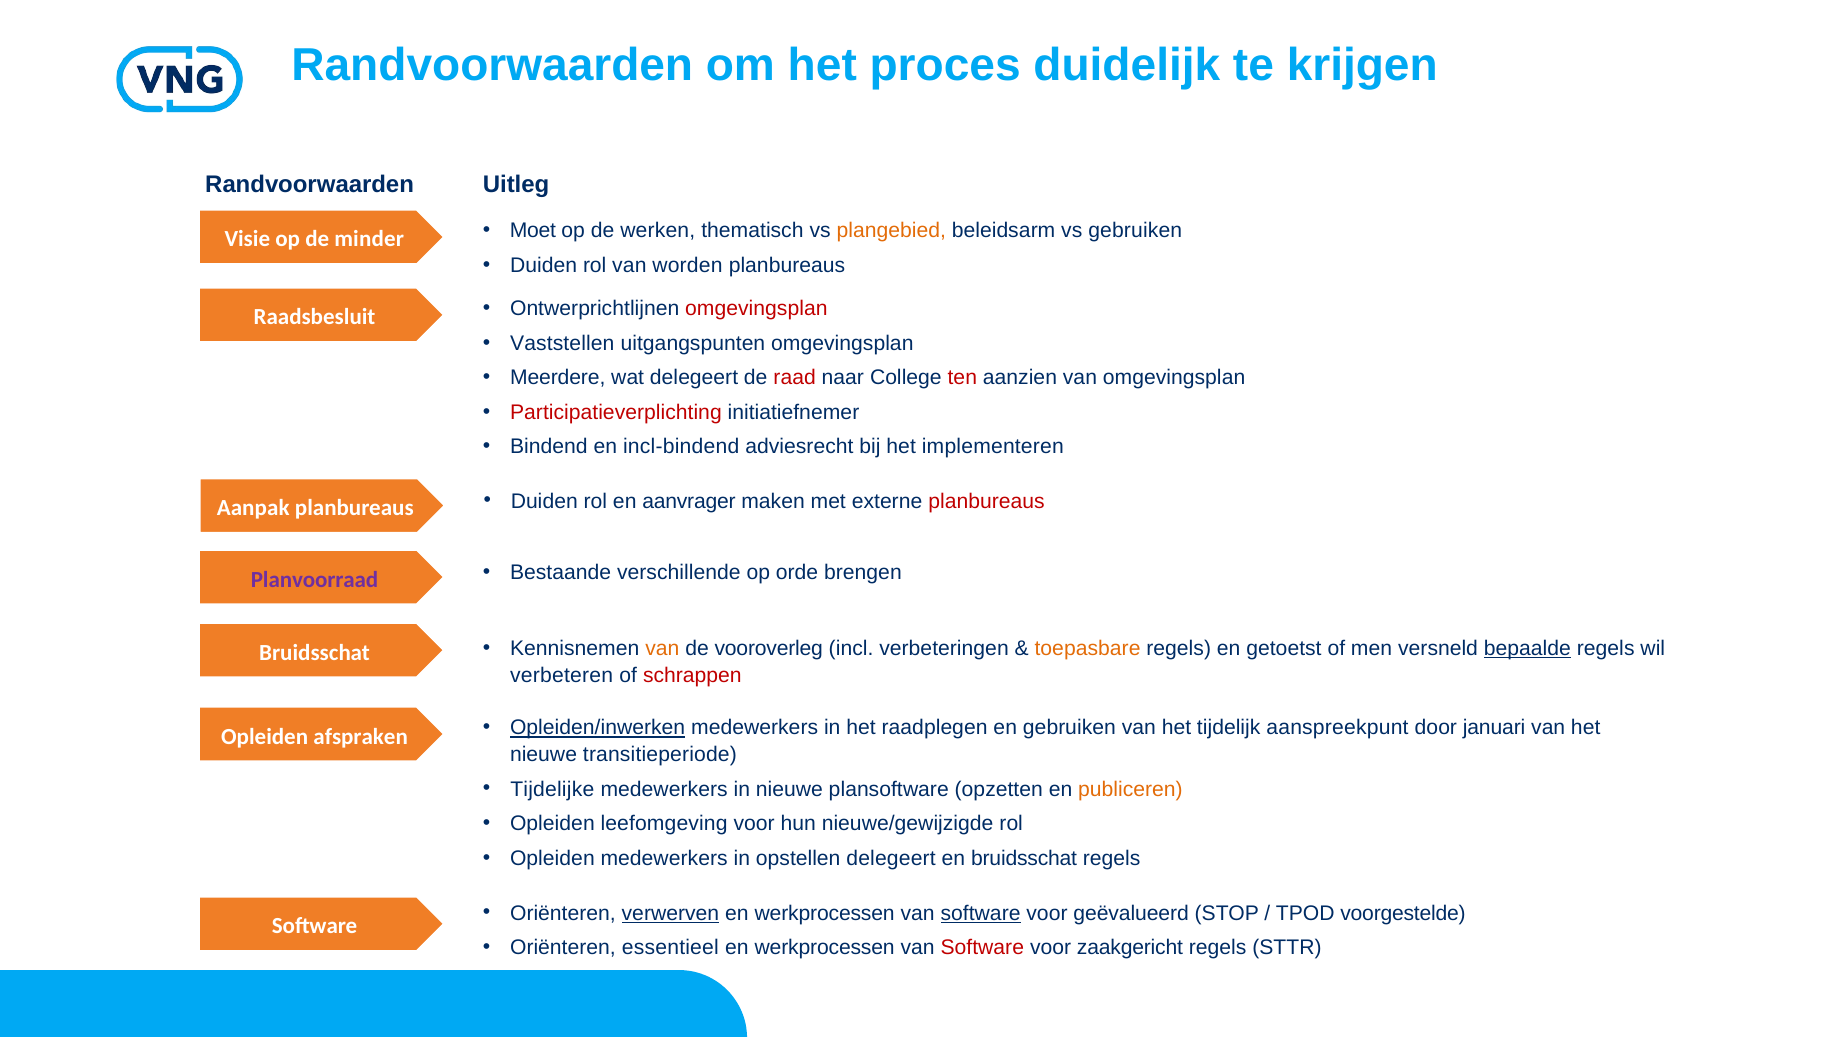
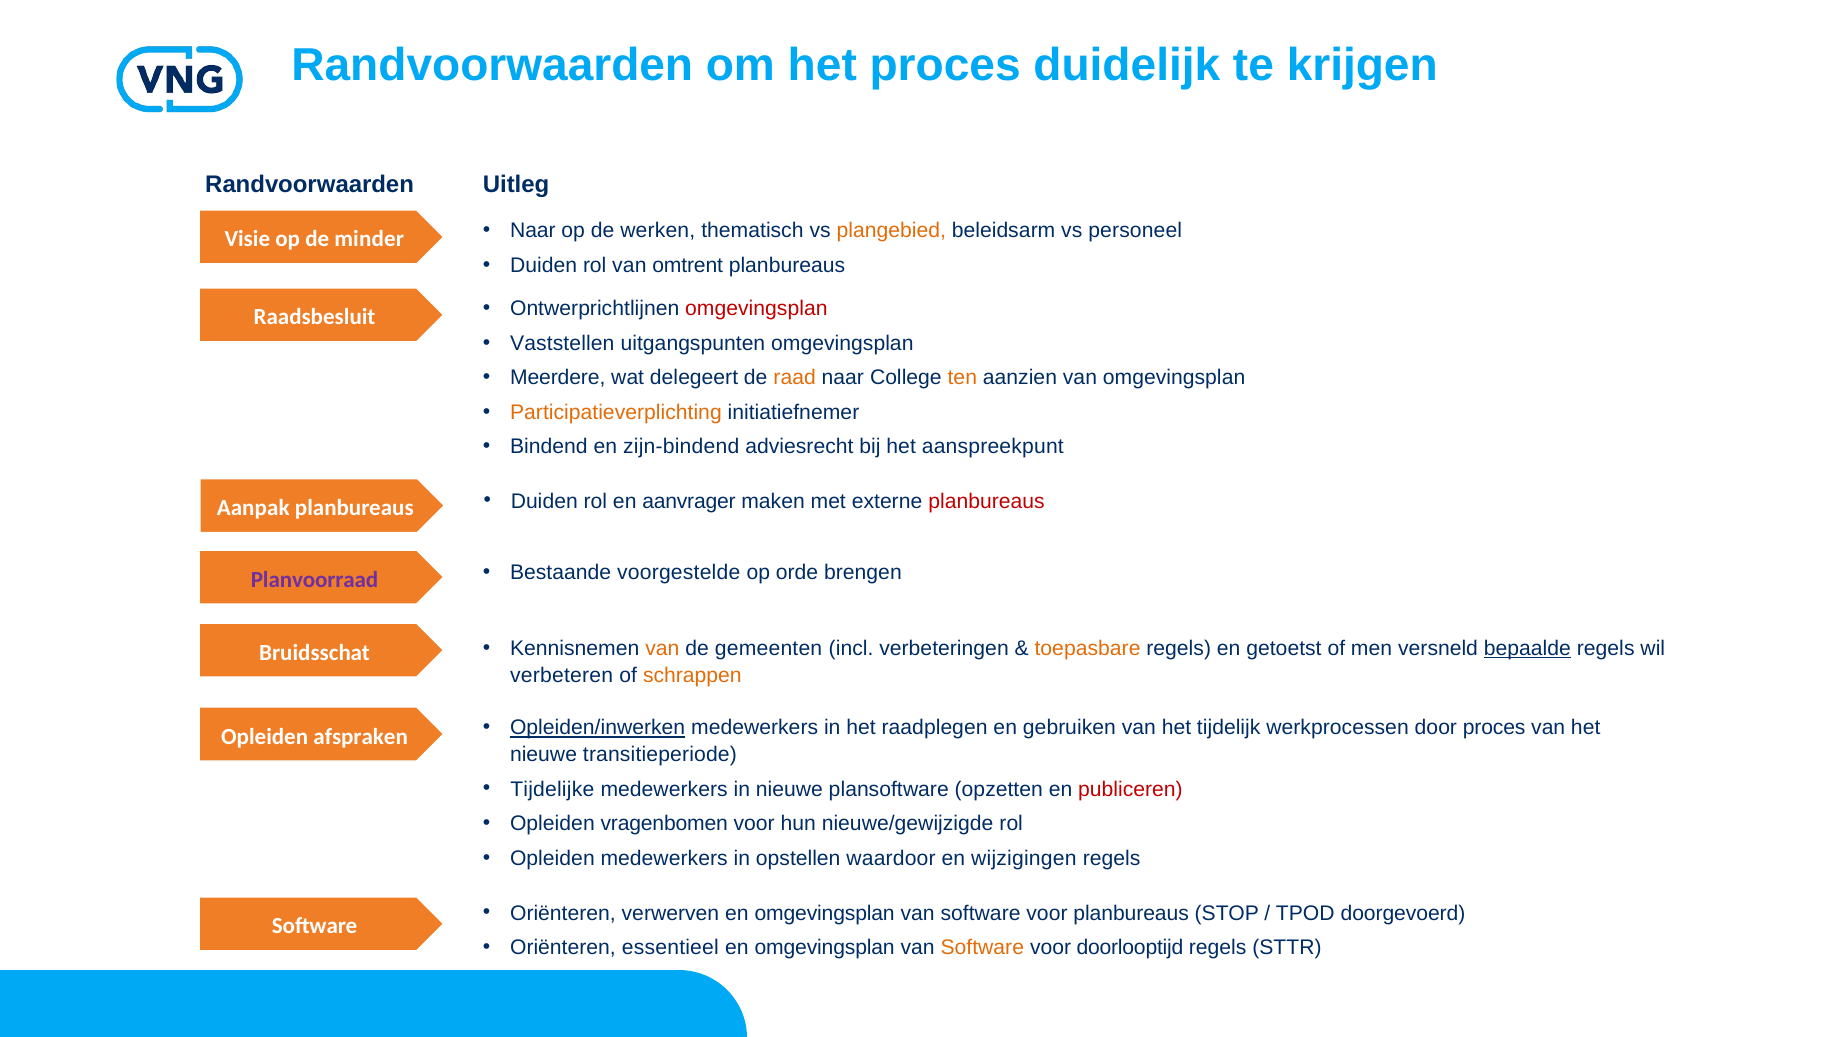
Moet: Moet -> Naar (533, 231)
vs gebruiken: gebruiken -> personeel (1135, 231)
worden: worden -> omtrent (688, 265)
raad colour: red -> orange (795, 378)
ten colour: red -> orange (962, 378)
Participatieverplichting colour: red -> orange (616, 412)
incl-bindend: incl-bindend -> zijn-bindend (681, 447)
implementeren: implementeren -> aanspreekpunt (993, 447)
verschillende: verschillende -> voorgestelde (679, 572)
vooroverleg: vooroverleg -> gemeenten (769, 648)
schrappen colour: red -> orange (692, 675)
aanspreekpunt: aanspreekpunt -> werkprocessen (1338, 728)
door januari: januari -> proces (1494, 728)
publiceren colour: orange -> red (1130, 789)
leefomgeving: leefomgeving -> vragenbomen (664, 823)
opstellen delegeert: delegeert -> waardoor (891, 858)
en bruidsschat: bruidsschat -> wijzigingen (1024, 858)
verwerven underline: present -> none (670, 913)
werkprocessen: werkprocessen -> omgevingsplan (825, 913)
software underline: present -> none (981, 913)
voor geëvalueerd: geëvalueerd -> planbureaus (1131, 913)
voorgestelde: voorgestelde -> doorgevoerd (1403, 913)
werkprocessen: werkprocessen -> omgevingsplan (825, 947)
Software colour: red -> orange (982, 947)
zaakgericht: zaakgericht -> doorlooptijd (1130, 947)
